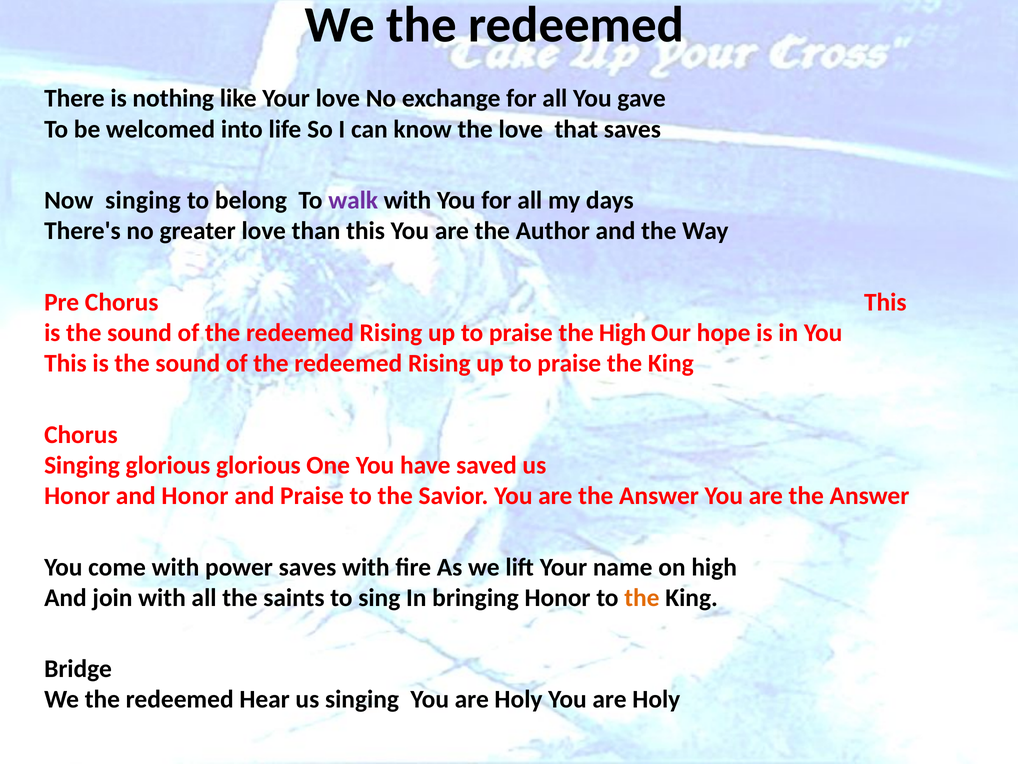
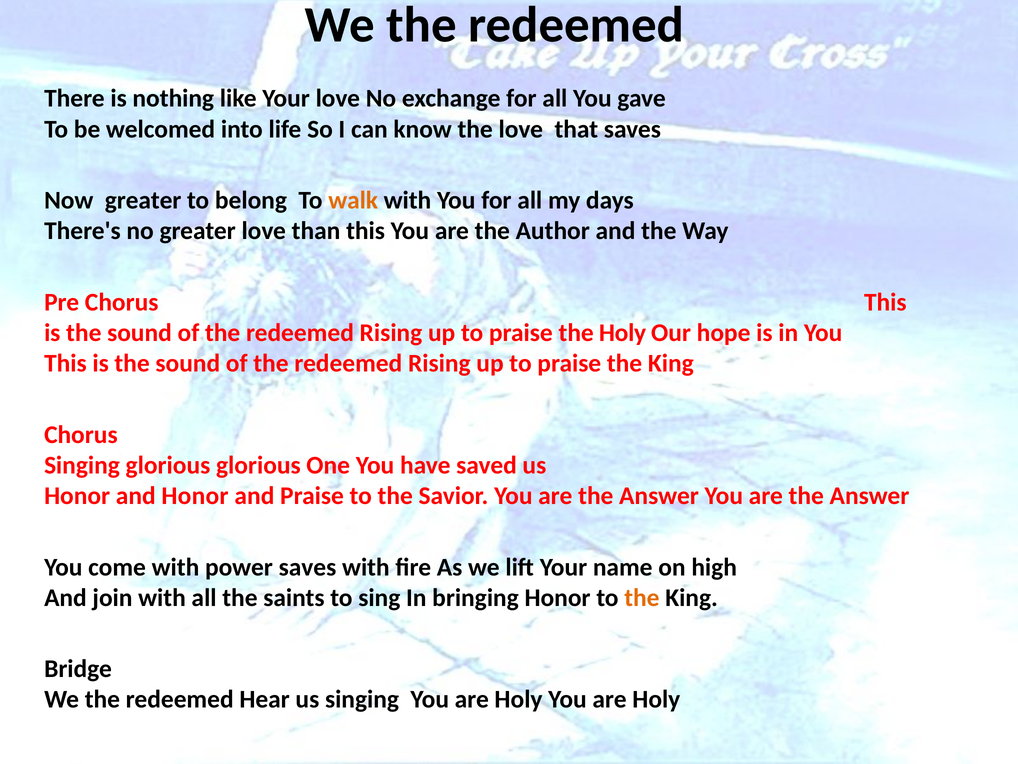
Now singing: singing -> greater (143, 200)
walk colour: purple -> orange (353, 200)
the High: High -> Holy (623, 333)
